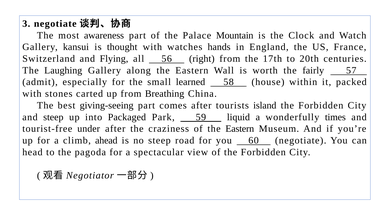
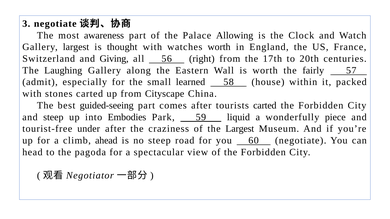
Mountain: Mountain -> Allowing (235, 35)
Gallery kansui: kansui -> largest (76, 47)
watches hands: hands -> worth (219, 47)
Flying: Flying -> Giving (114, 59)
Breathing: Breathing -> Cityscape (165, 94)
giving-seeing: giving-seeing -> guided-seeing (107, 106)
tourists island: island -> carted (265, 106)
Packaged: Packaged -> Embodies (127, 117)
times: times -> piece (335, 117)
of the Eastern: Eastern -> Largest (240, 129)
